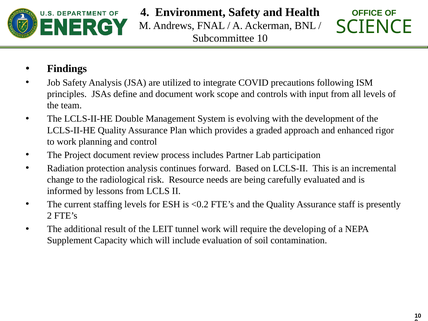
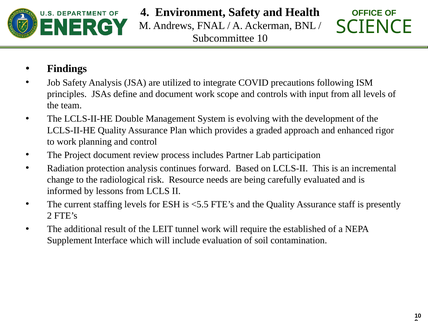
<0.2: <0.2 -> <5.5 (200, 204)
developing: developing -> established (305, 229)
Capacity: Capacity -> Interface (111, 241)
